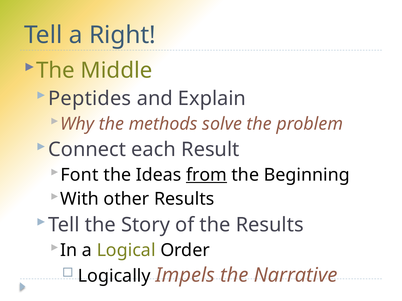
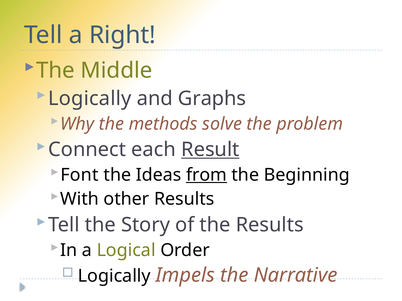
Peptides: Peptides -> Logically (90, 99)
Explain: Explain -> Graphs (212, 99)
Result underline: none -> present (210, 150)
